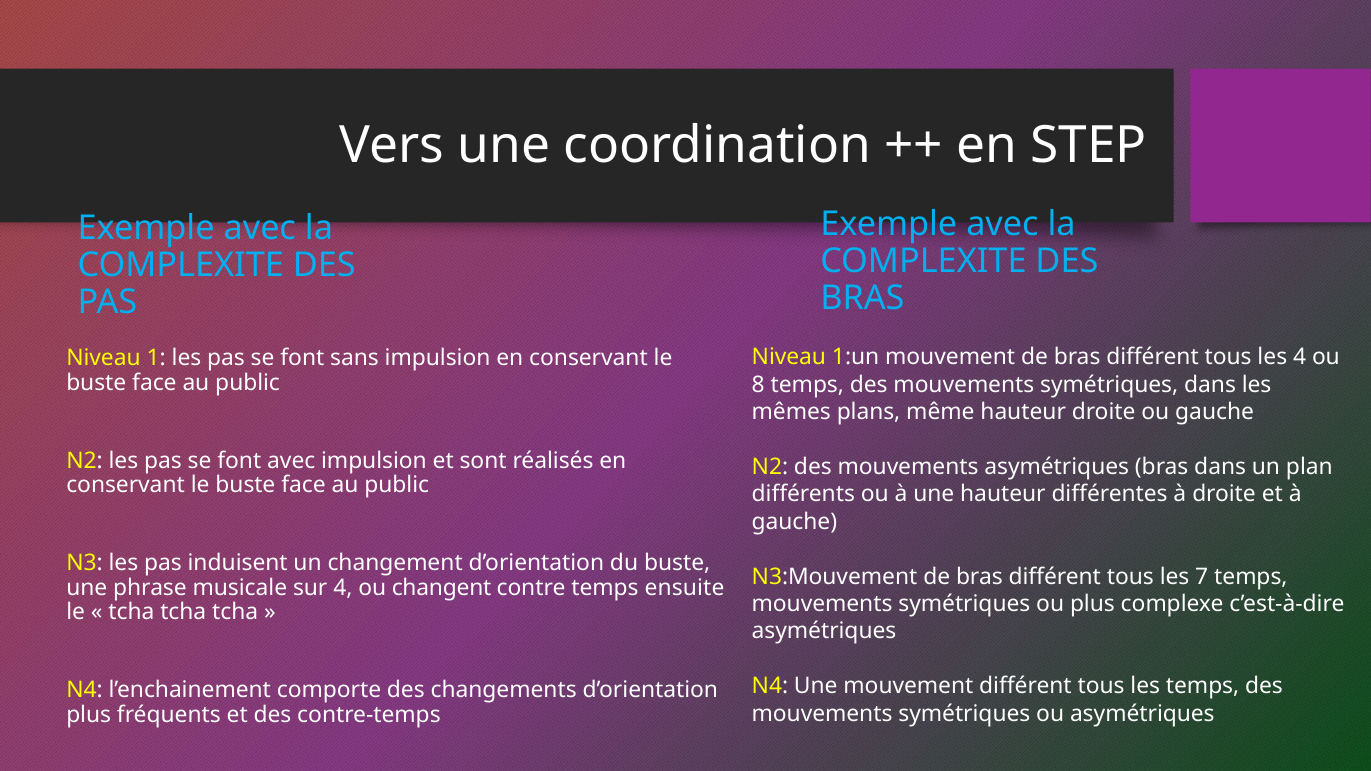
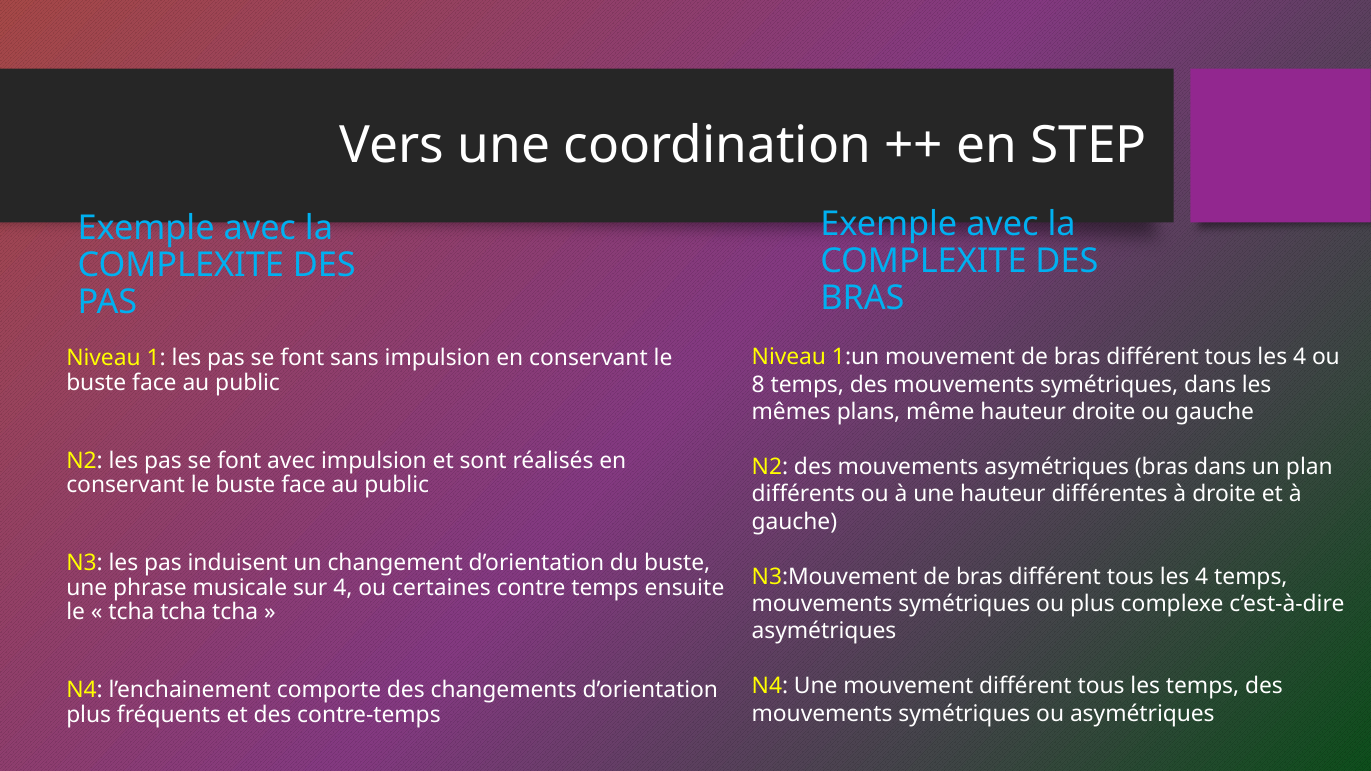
7: 7 -> 4 (1202, 577)
changent: changent -> certaines (441, 588)
